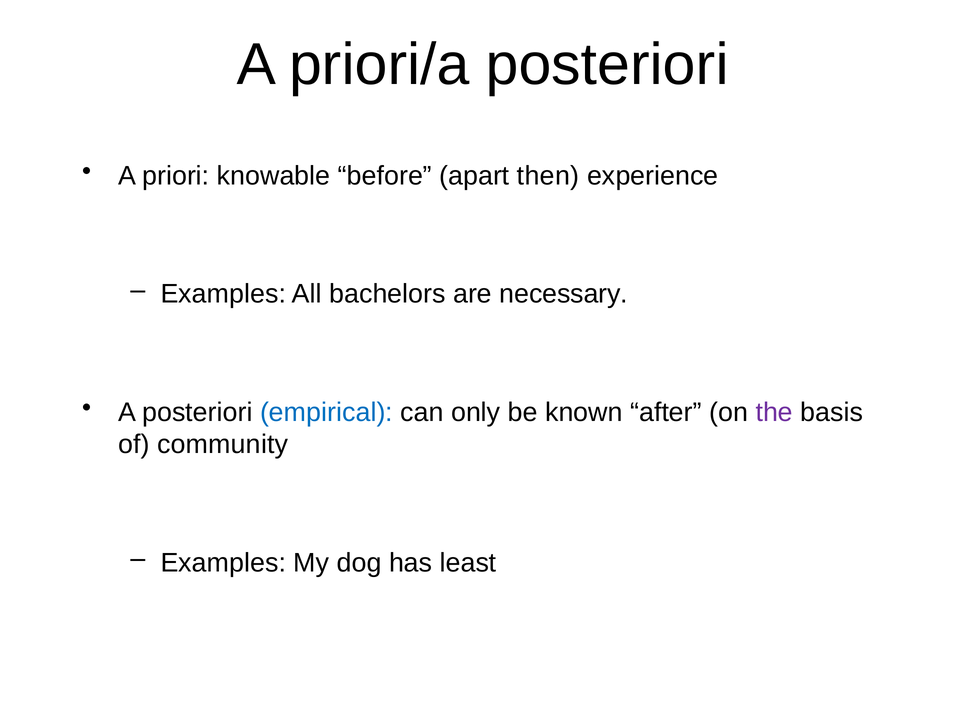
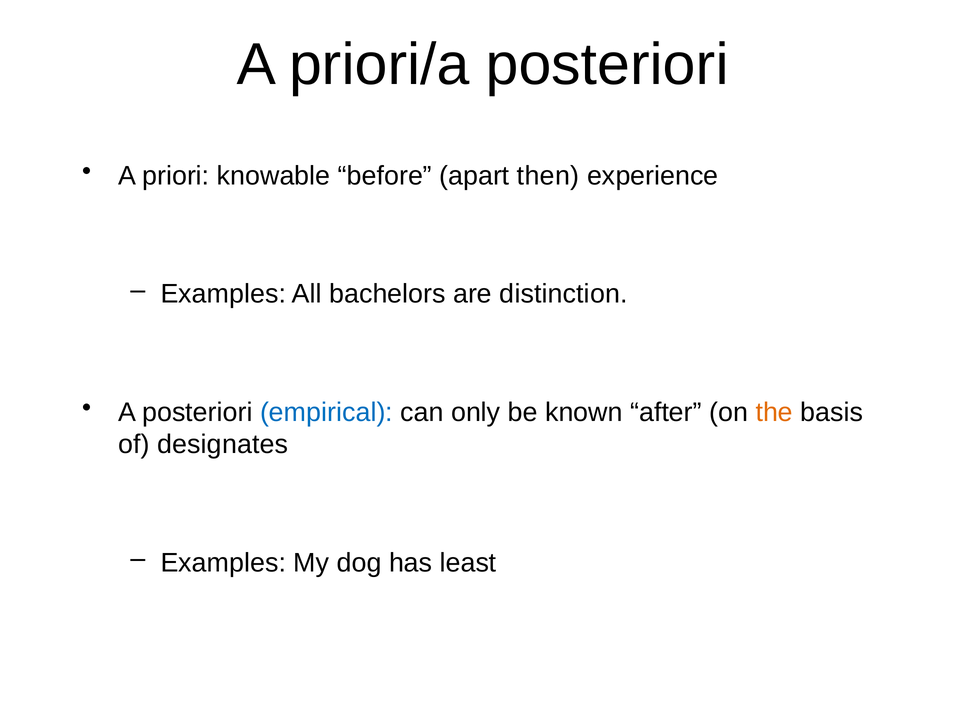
necessary: necessary -> distinction (564, 294)
the colour: purple -> orange (774, 412)
community: community -> designates (223, 444)
